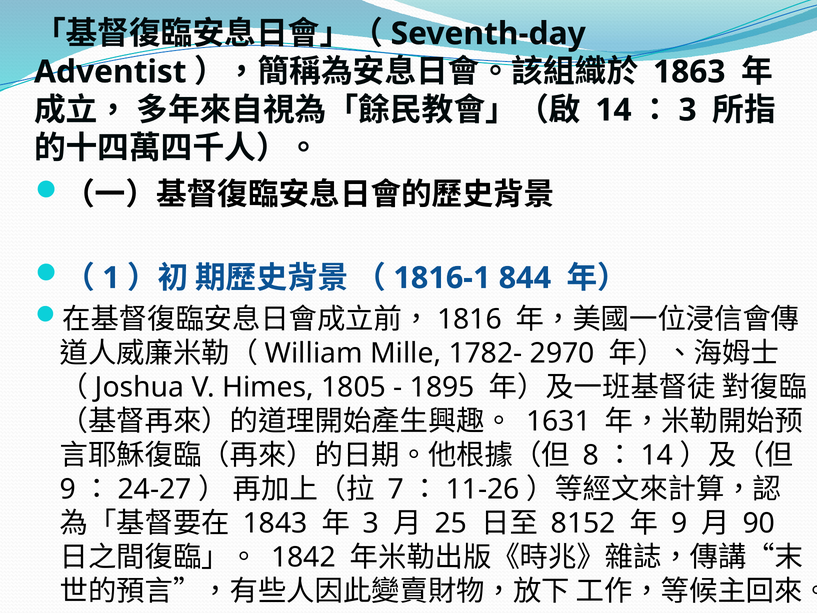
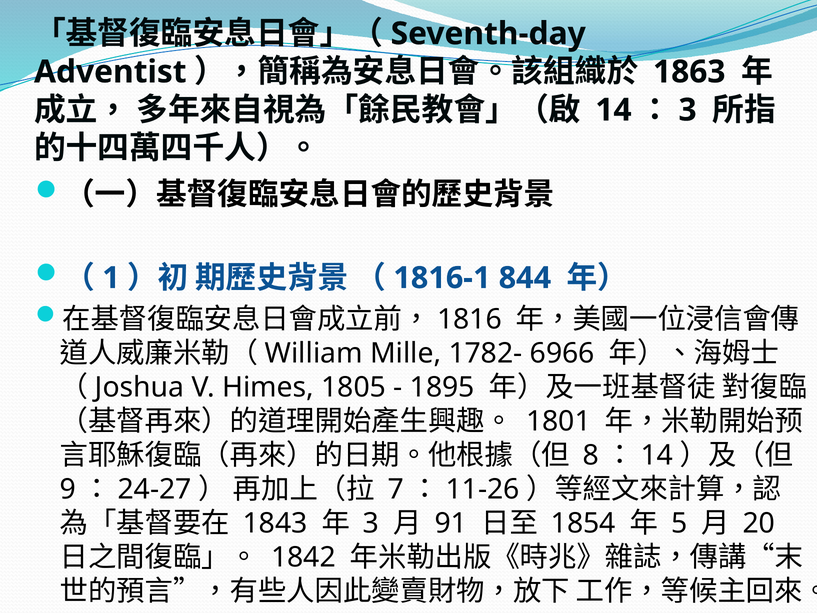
2970: 2970 -> 6966 (562, 353)
1631: 1631 -> 1801 (558, 421)
25: 25 -> 91 (451, 523)
8152: 8152 -> 1854 (583, 523)
9: 9 -> 5 (679, 523)
90: 90 -> 20 (759, 523)
